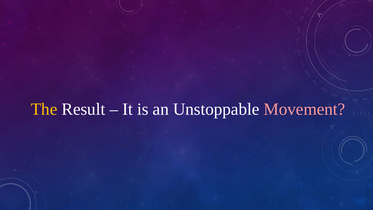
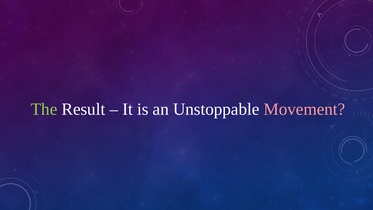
The colour: yellow -> light green (44, 109)
